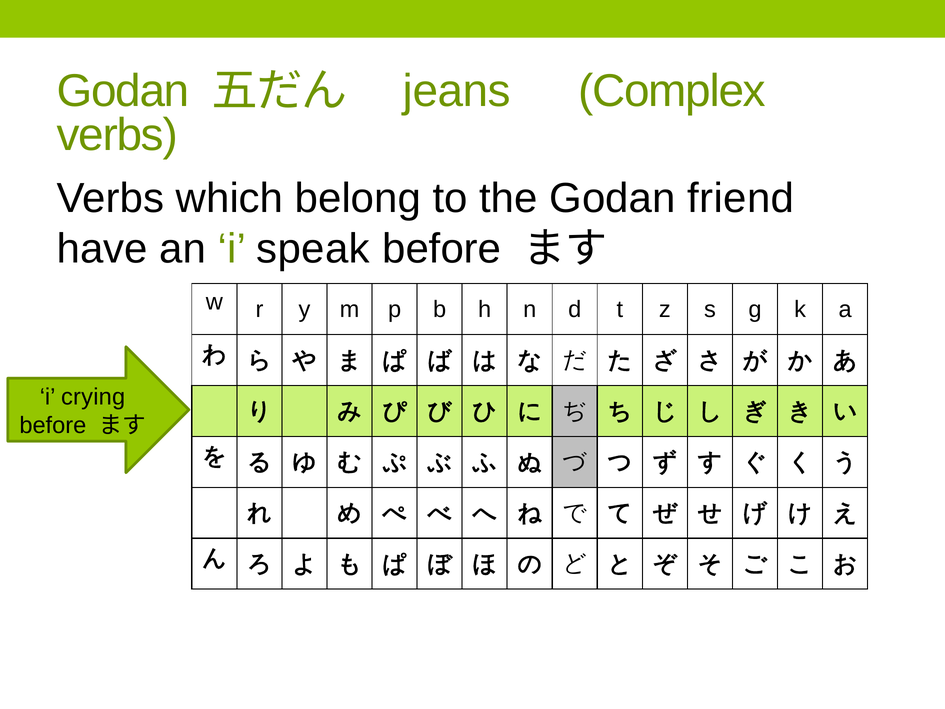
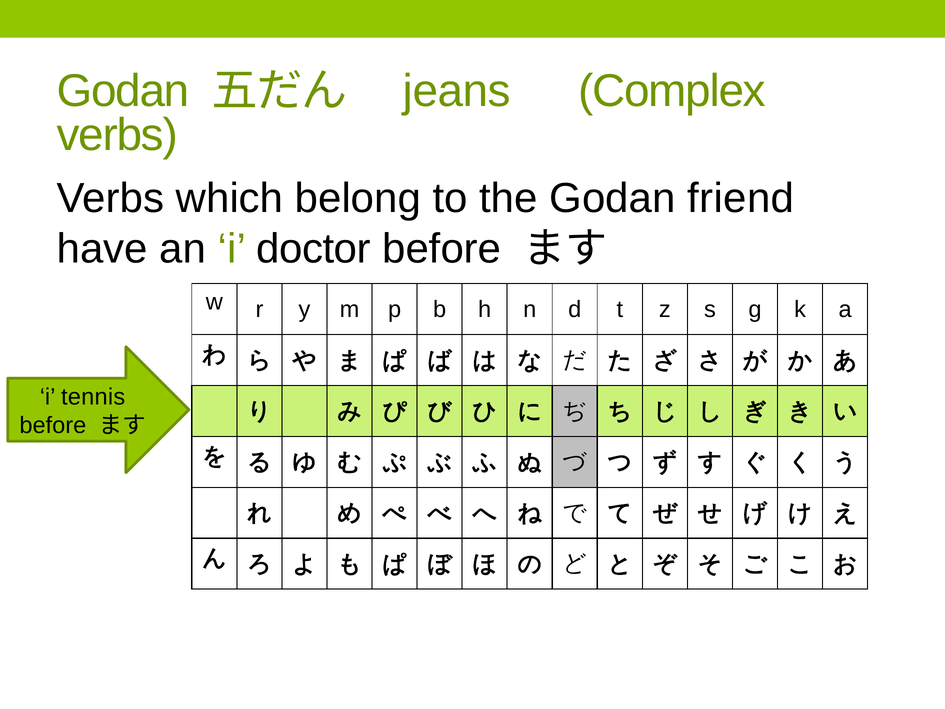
speak: speak -> doctor (313, 249)
crying: crying -> tennis (93, 397)
